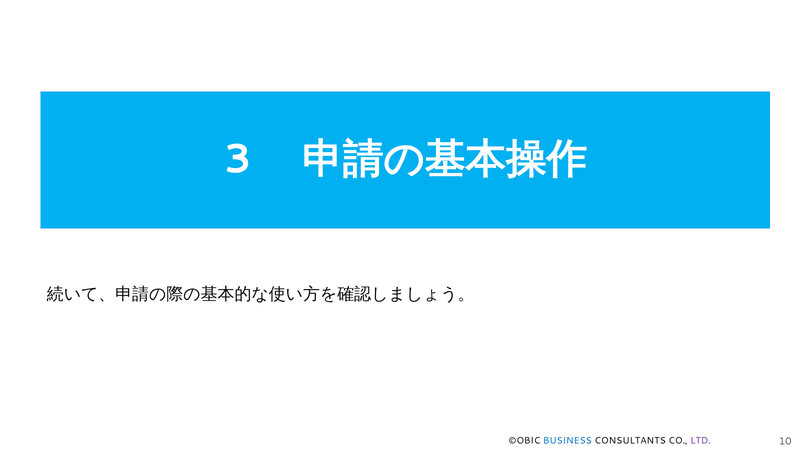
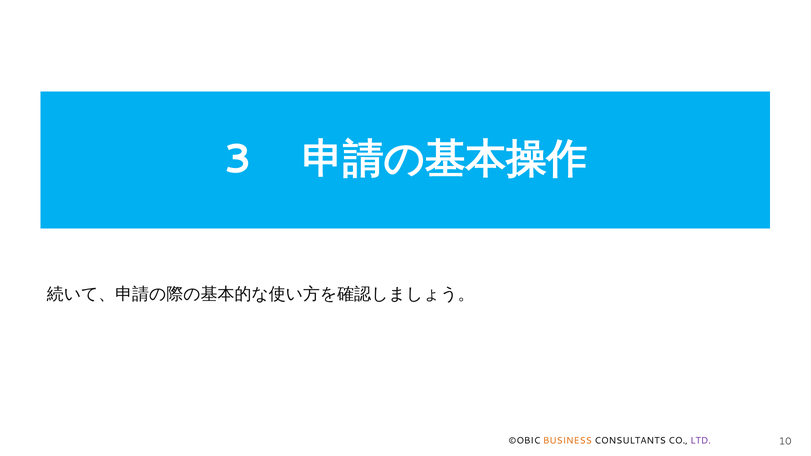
BUSINESS colour: blue -> orange (567, 441)
